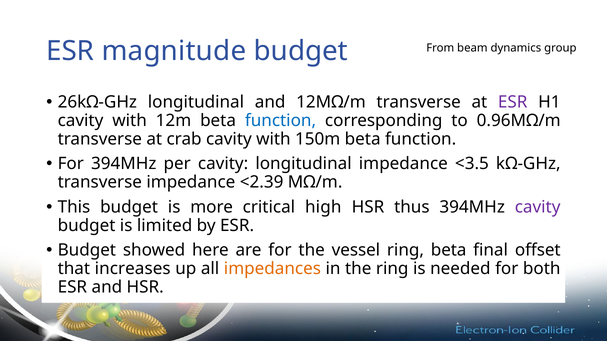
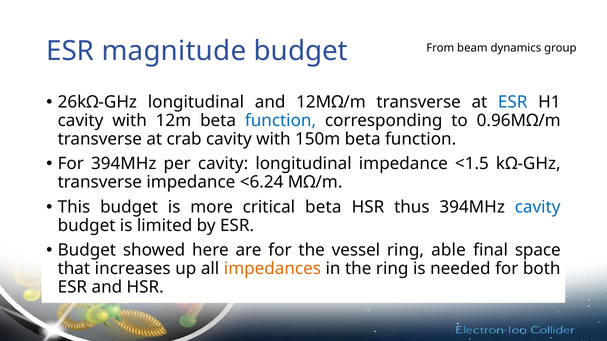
ESR colour: purple -> blue (513, 102)
<3.5: <3.5 -> <1.5 (472, 164)
<2.39: <2.39 -> <6.24 (262, 182)
critical high: high -> beta (323, 207)
cavity colour: purple -> blue (538, 207)
ring beta: beta -> able (449, 251)
offset: offset -> space (538, 251)
